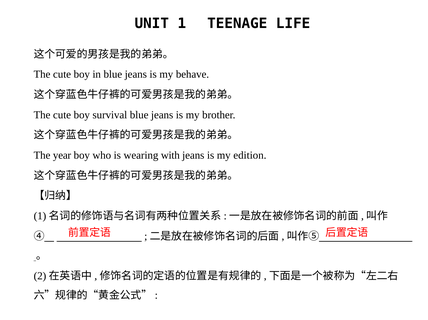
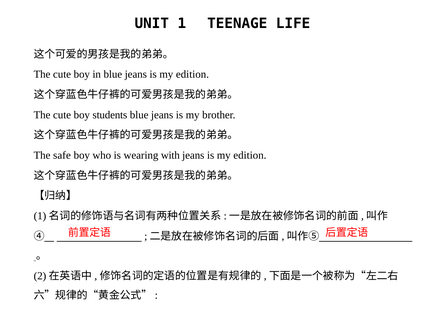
behave: behave -> edition (192, 74)
survival: survival -> students (110, 115)
year: year -> safe (62, 155)
